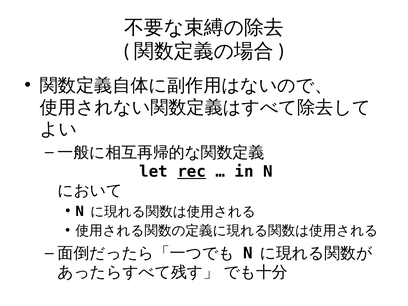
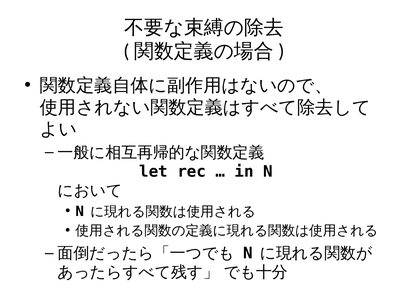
rec underline: present -> none (192, 172)
